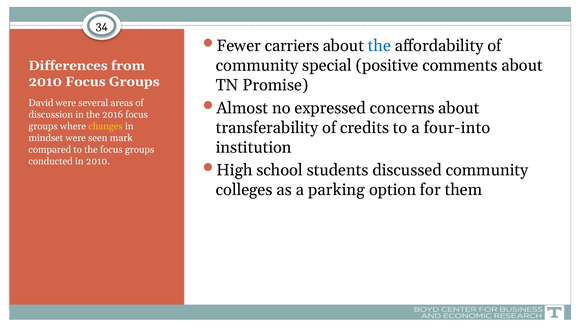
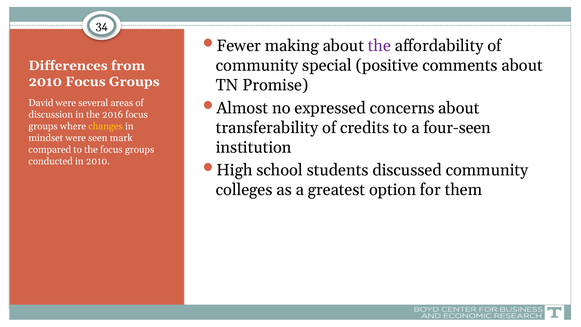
carriers: carriers -> making (292, 46)
the colour: blue -> purple (379, 46)
four-into: four-into -> four-seen (457, 128)
parking: parking -> greatest (336, 190)
